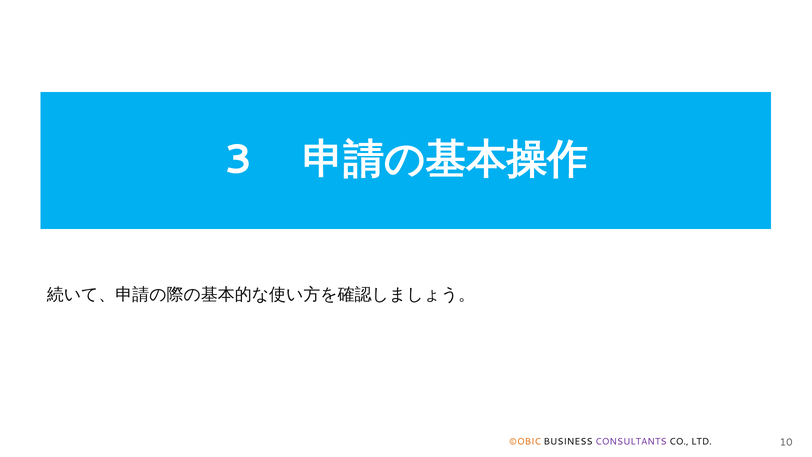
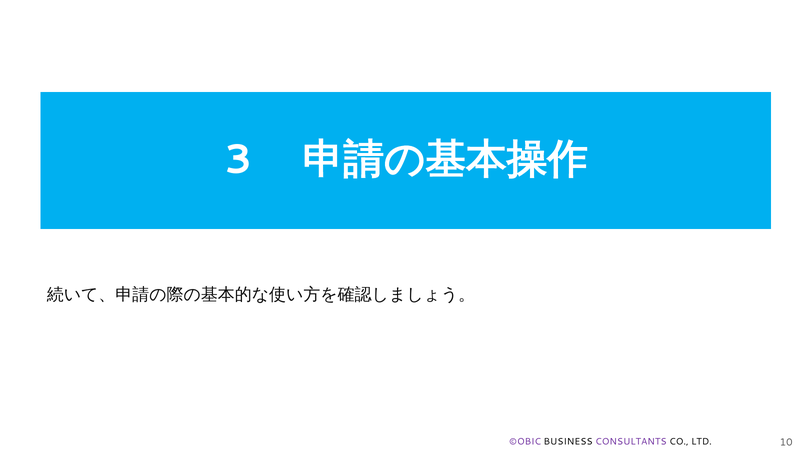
©OBIC colour: orange -> purple (525, 442)
